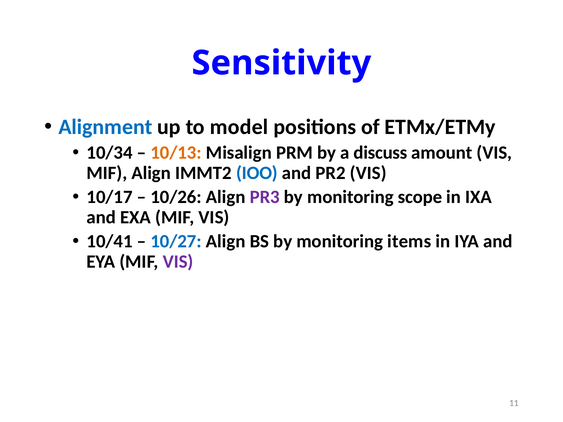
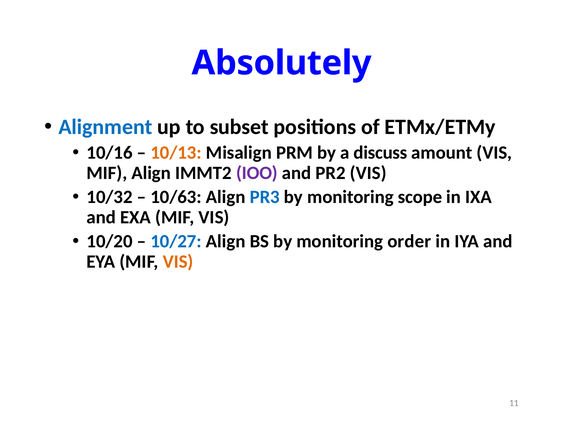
Sensitivity: Sensitivity -> Absolutely (282, 63)
model: model -> subset (239, 127)
10/34: 10/34 -> 10/16 (110, 153)
IOO colour: blue -> purple (257, 173)
10/17: 10/17 -> 10/32 (110, 197)
10/26: 10/26 -> 10/63 (176, 197)
PR3 colour: purple -> blue (265, 197)
10/41: 10/41 -> 10/20 (110, 242)
items: items -> order (409, 242)
VIS colour: purple -> orange (178, 262)
